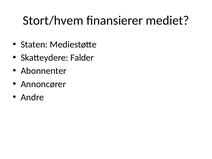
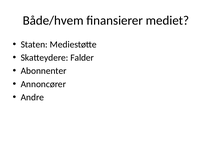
Stort/hvem: Stort/hvem -> Både/hvem (53, 21)
